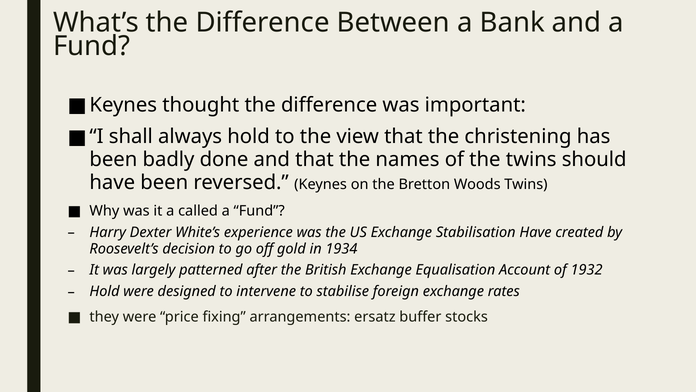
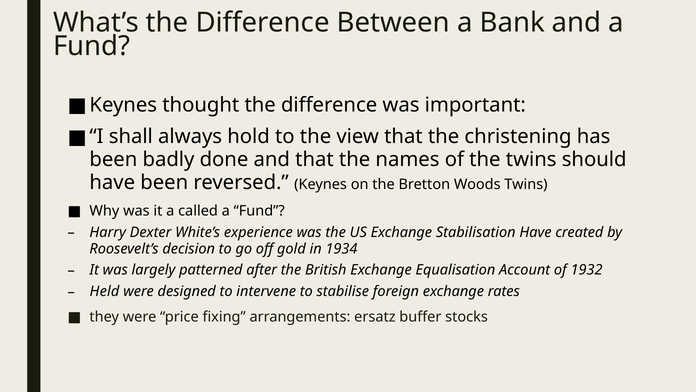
Hold: Hold -> Held (104, 291)
